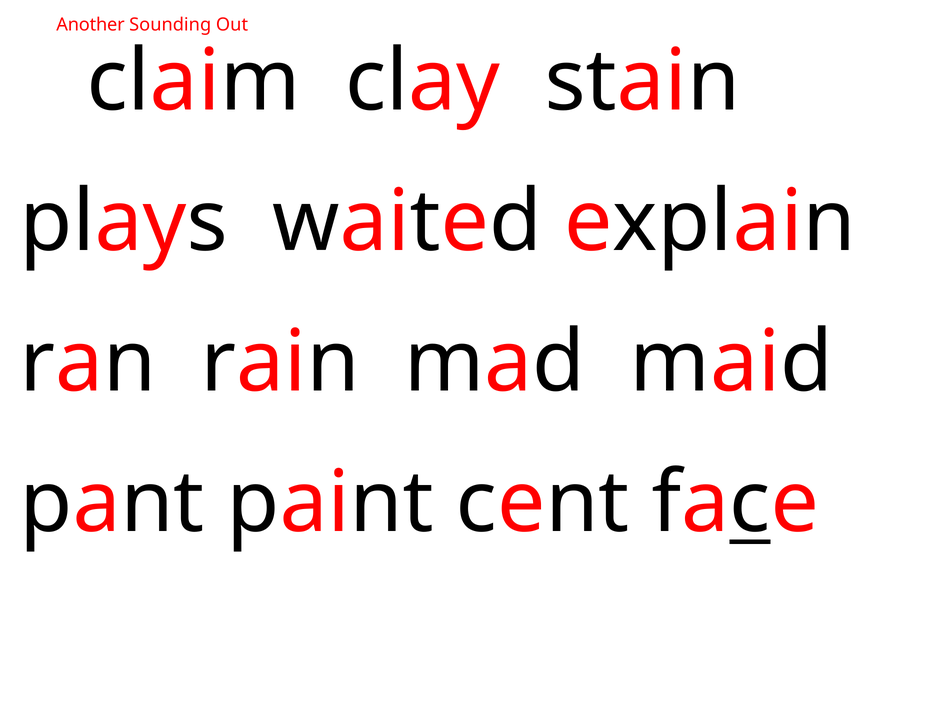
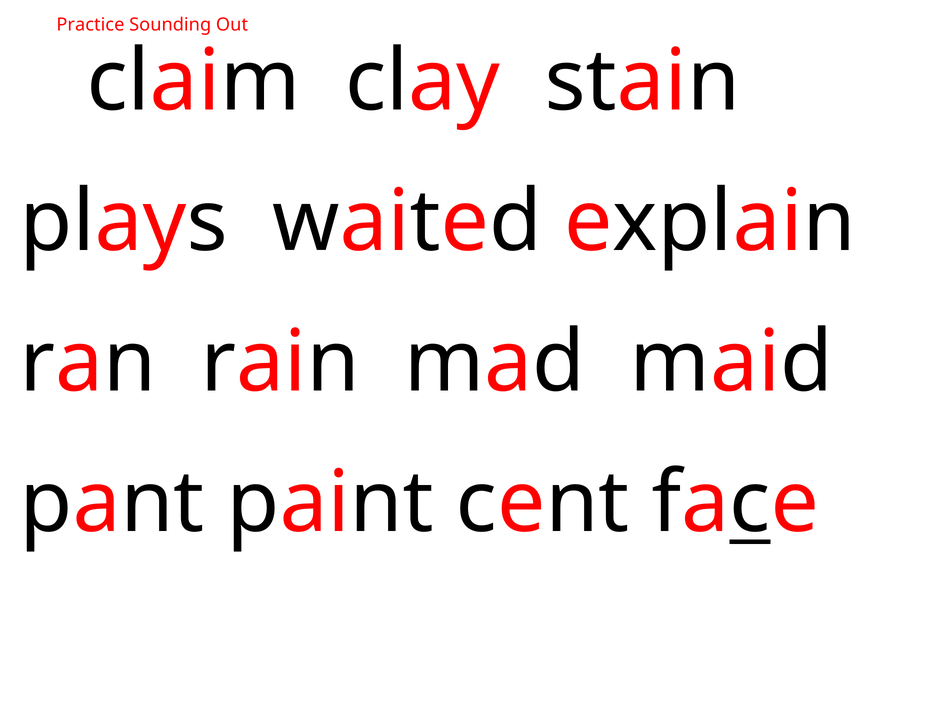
Another: Another -> Practice (90, 25)
